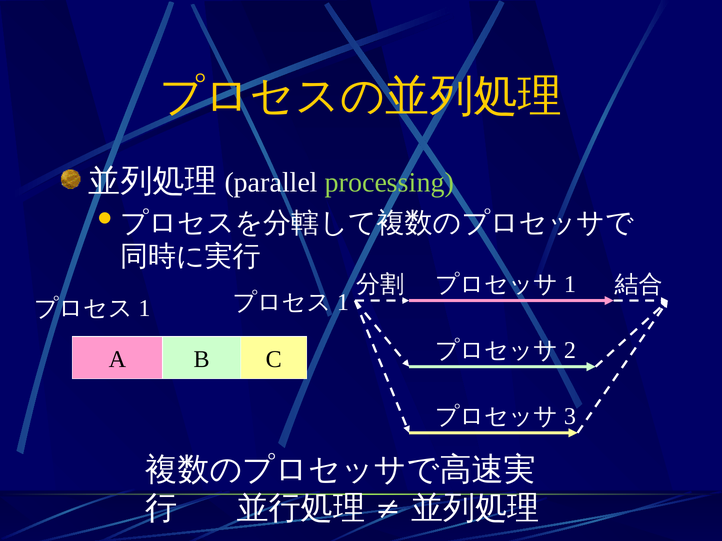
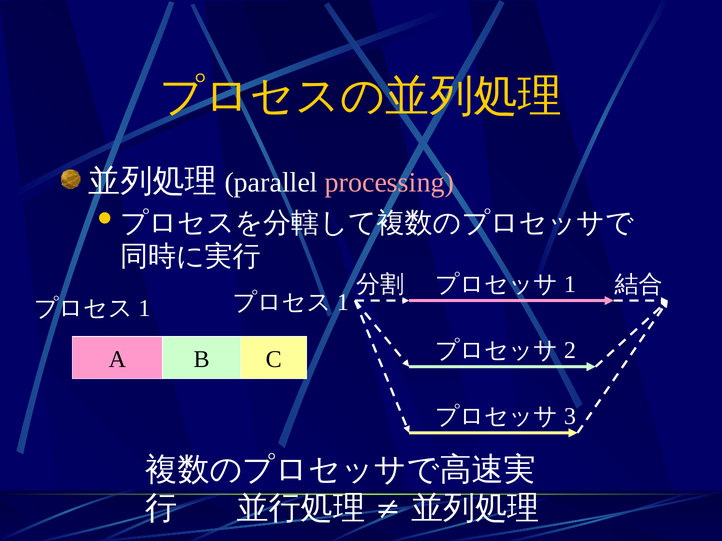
processing colour: light green -> pink (389, 183)
